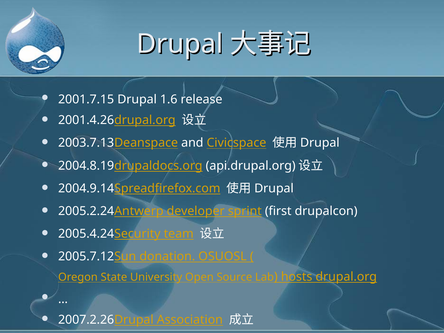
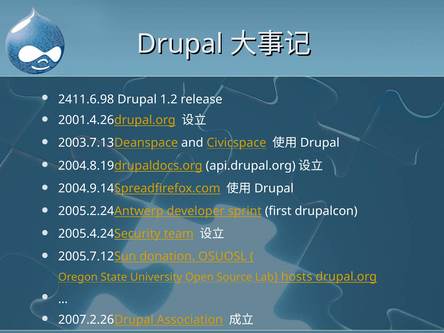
2001.7.15: 2001.7.15 -> 2411.6.98 (86, 100)
1.6: 1.6 -> 1.2 (169, 100)
